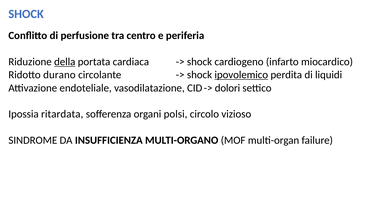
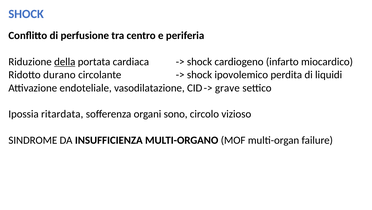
ipovolemico underline: present -> none (241, 75)
dolori: dolori -> grave (227, 88)
polsi: polsi -> sono (176, 114)
